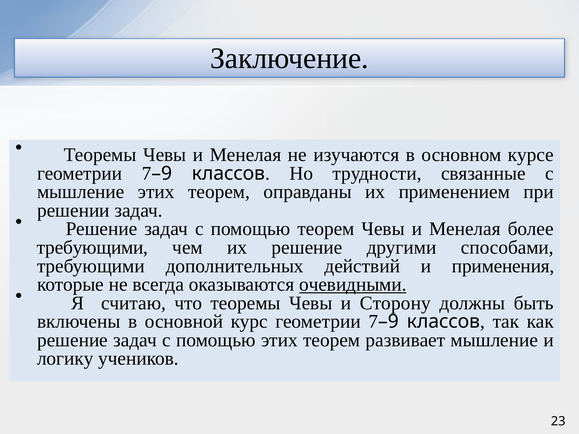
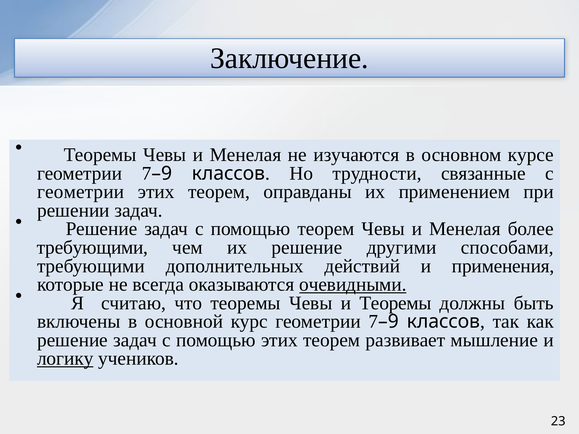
мышление: мышление -> геометрии (81, 192)
и Сторону: Сторону -> Теоремы (395, 303)
логику underline: none -> present (65, 359)
